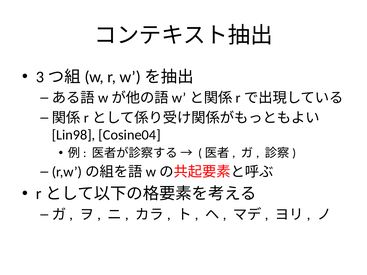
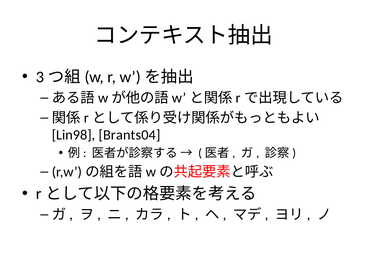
Cosine04: Cosine04 -> Brants04 (130, 135)
